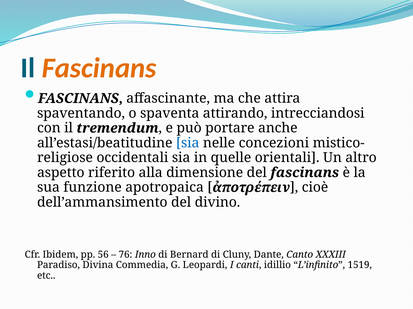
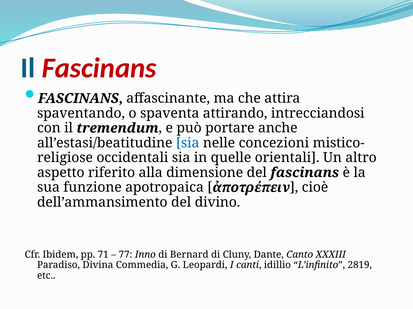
Fascinans colour: orange -> red (99, 68)
56: 56 -> 71 (103, 255)
76: 76 -> 77 (126, 255)
1519: 1519 -> 2819 (360, 266)
